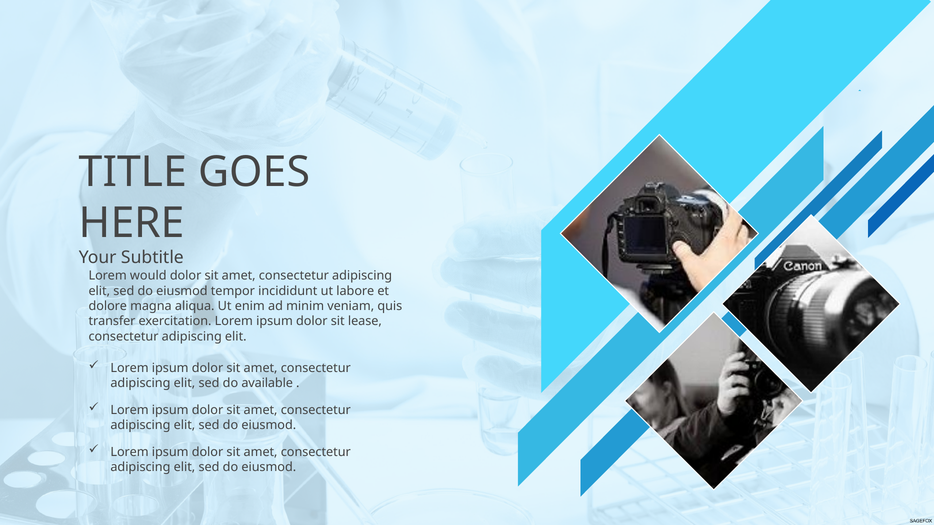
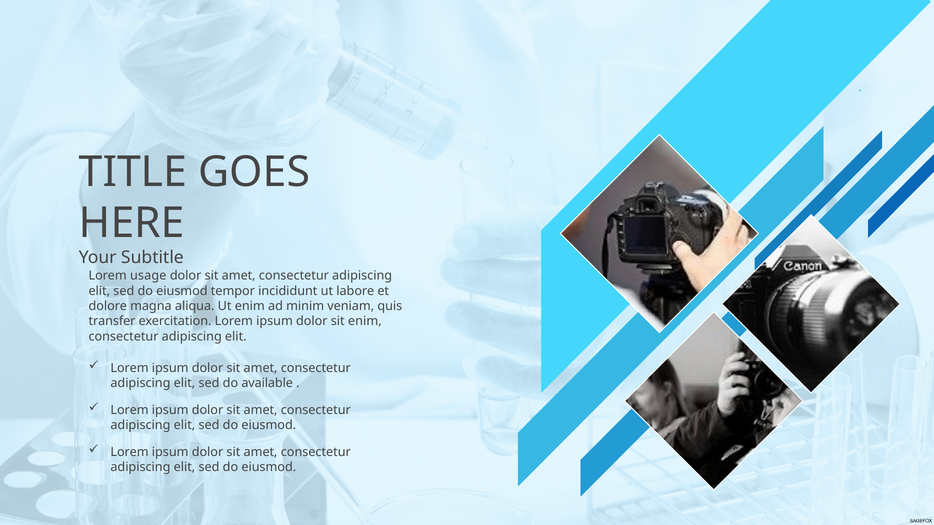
would: would -> usage (148, 276)
sit lease: lease -> enim (365, 321)
